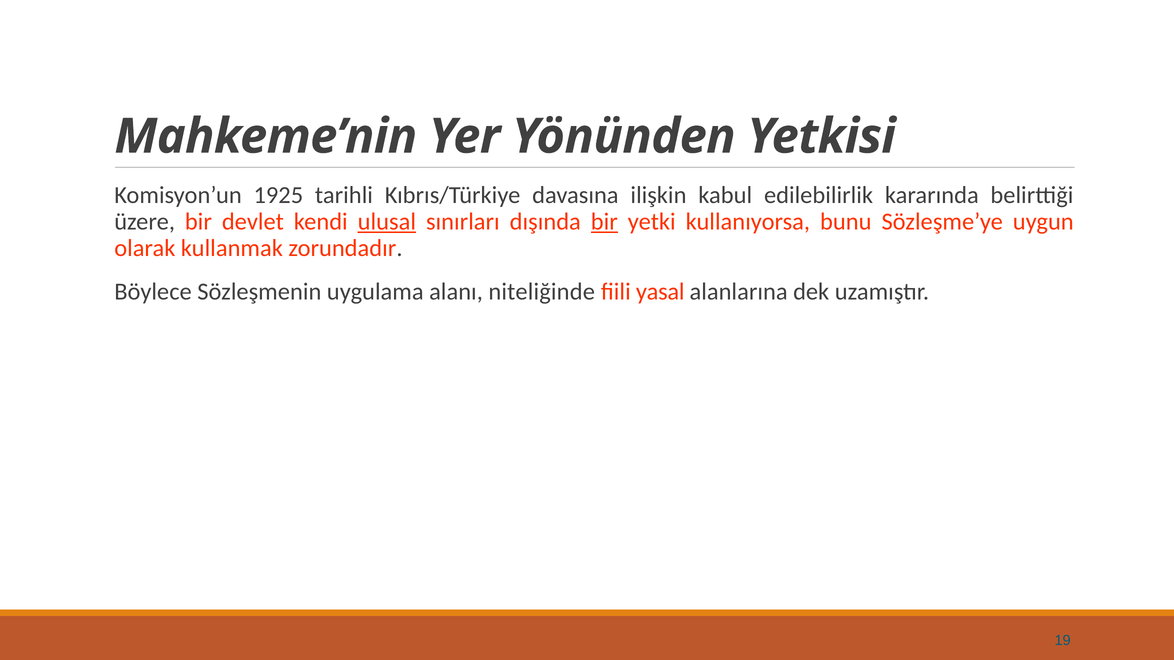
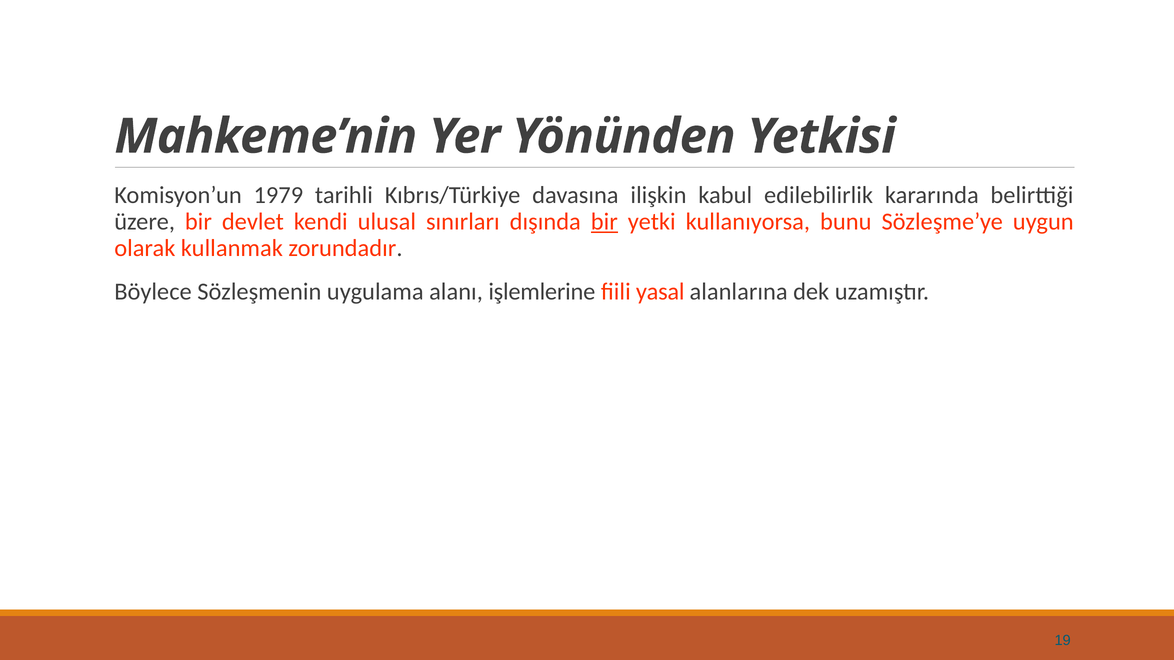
1925: 1925 -> 1979 (278, 195)
ulusal underline: present -> none (387, 222)
niteliğinde: niteliğinde -> işlemlerine (542, 292)
